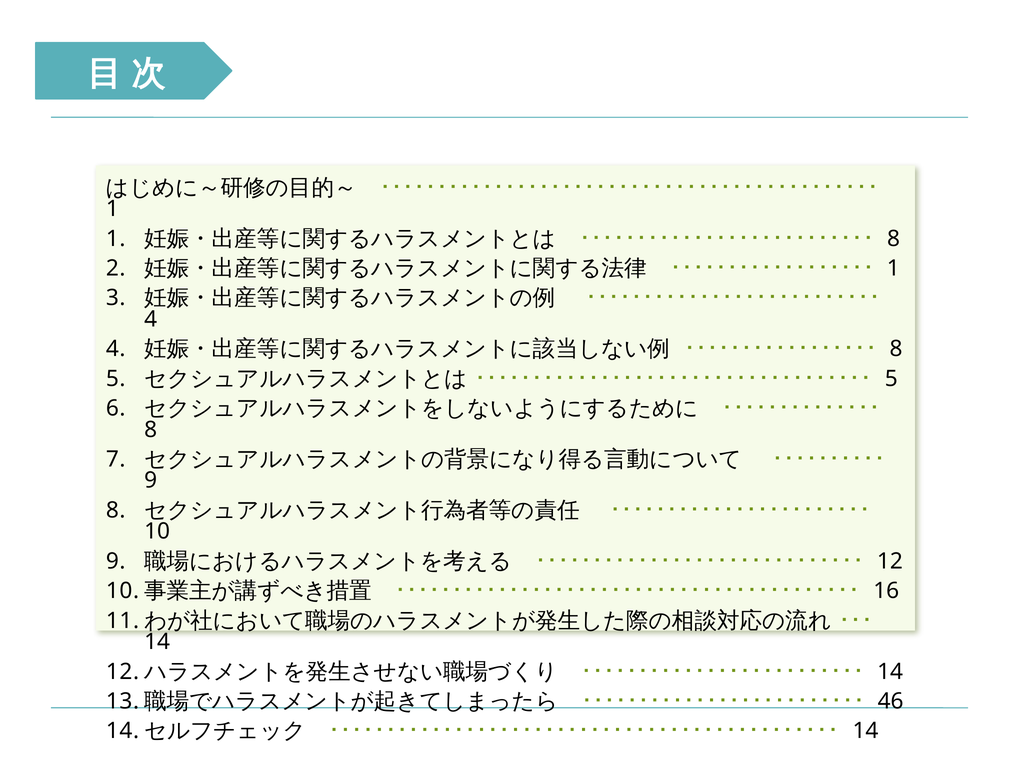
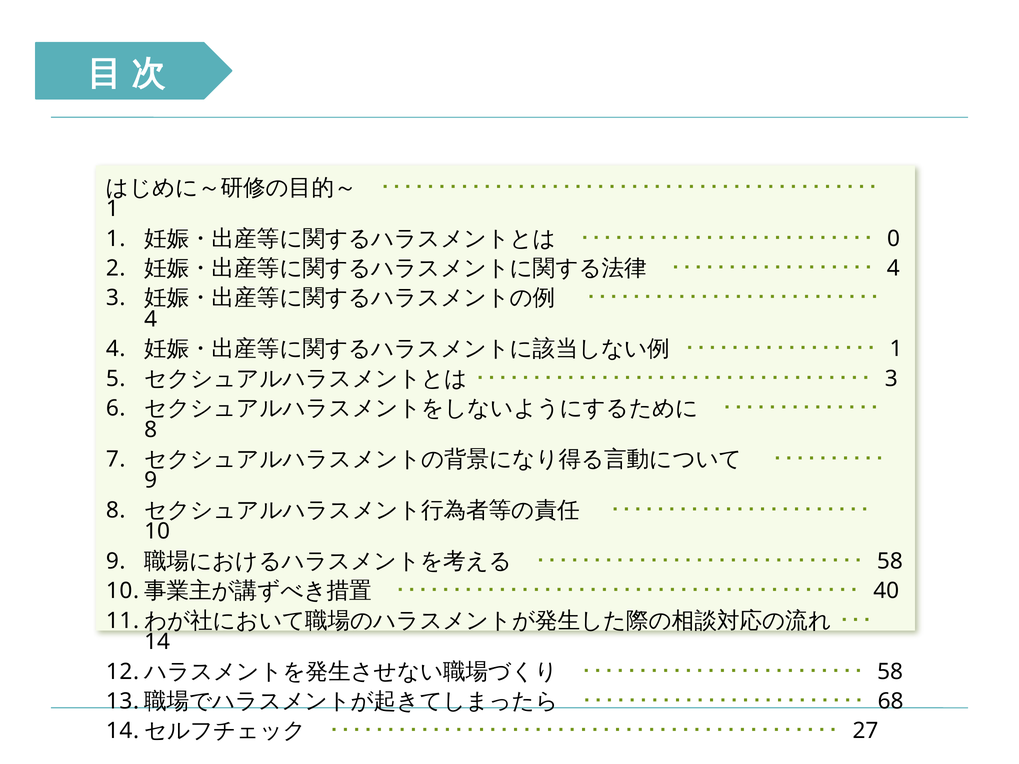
8: 8 -> 0 (893, 239)
1: 1 -> 4 (893, 268)
8: 8 -> 1 (896, 349)
5: 5 -> 3 (891, 379)
12: 12 -> 58 (890, 561)
16: 16 -> 40 (886, 591)
14: 14 -> 58 (890, 672)
46: 46 -> 68 (891, 702)
14: 14 -> 27 (865, 731)
